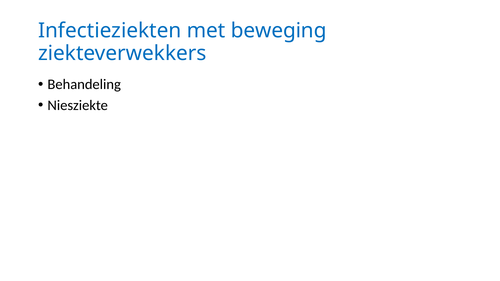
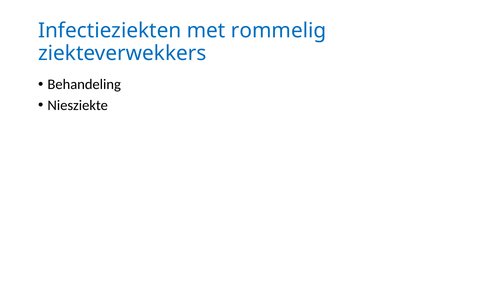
beweging: beweging -> rommelig (279, 31)
